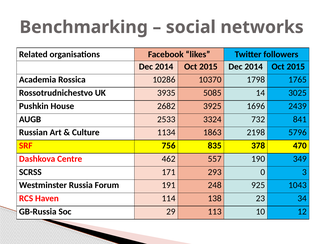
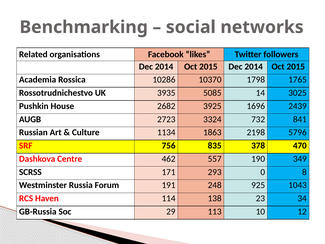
2533: 2533 -> 2723 (166, 119)
3: 3 -> 8 (304, 172)
